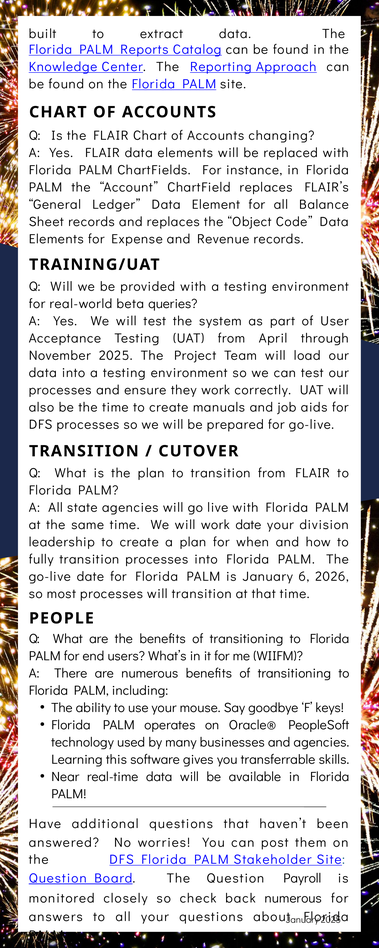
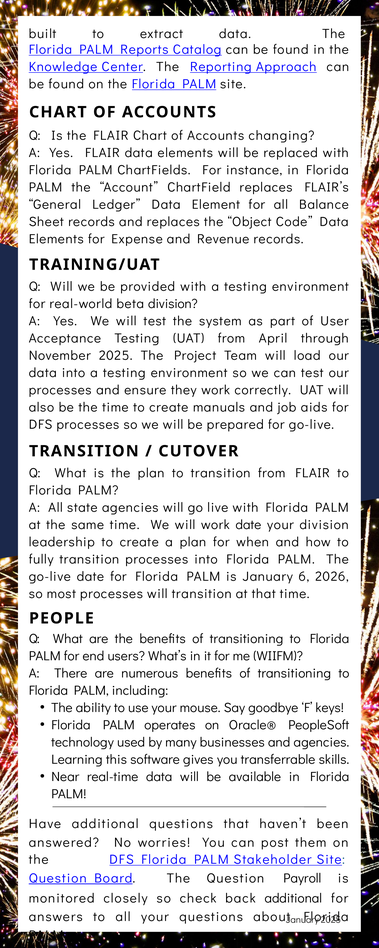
beta queries: queries -> division (173, 304)
back numerous: numerous -> additional (293, 898)
